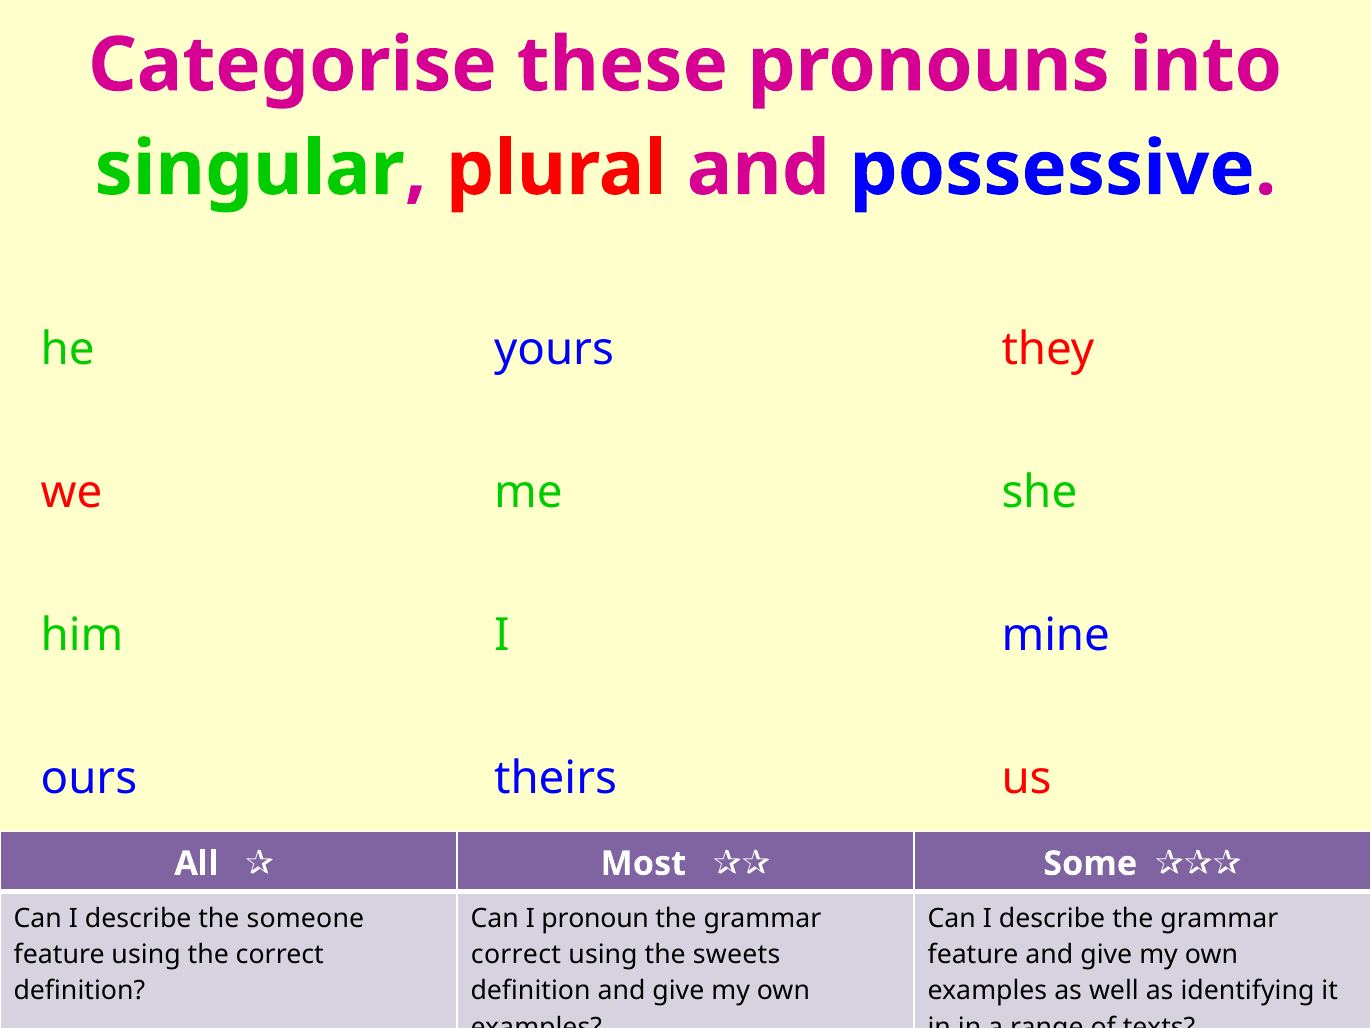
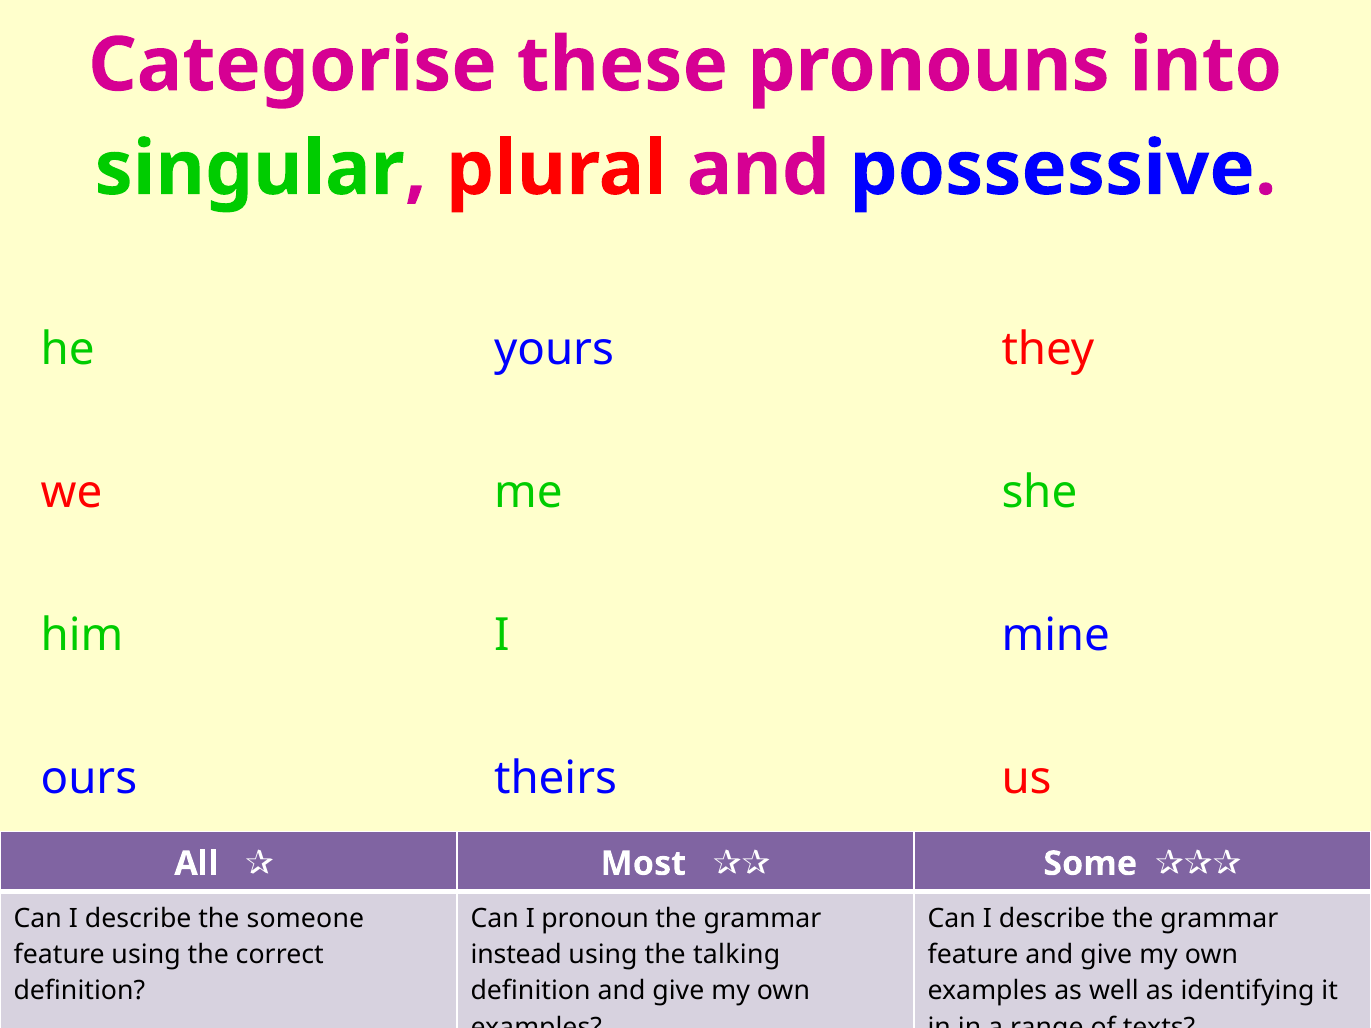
correct: correct -> instead (516, 955)
sweets: sweets -> talking (737, 955)
